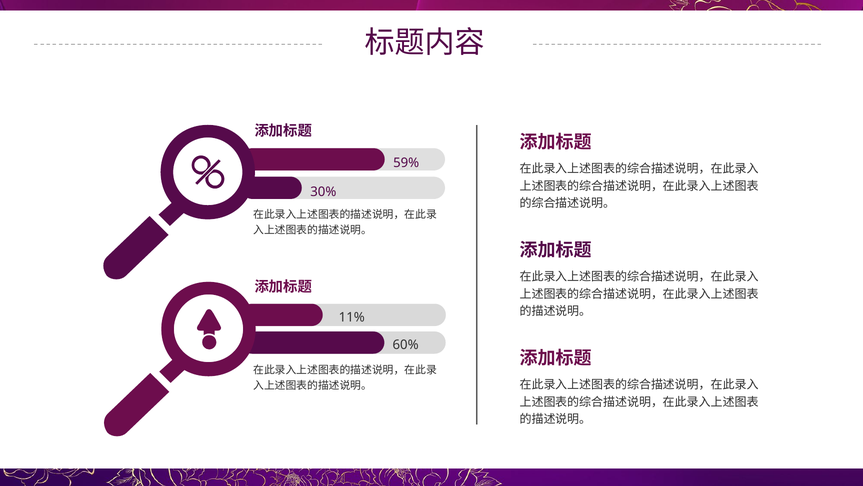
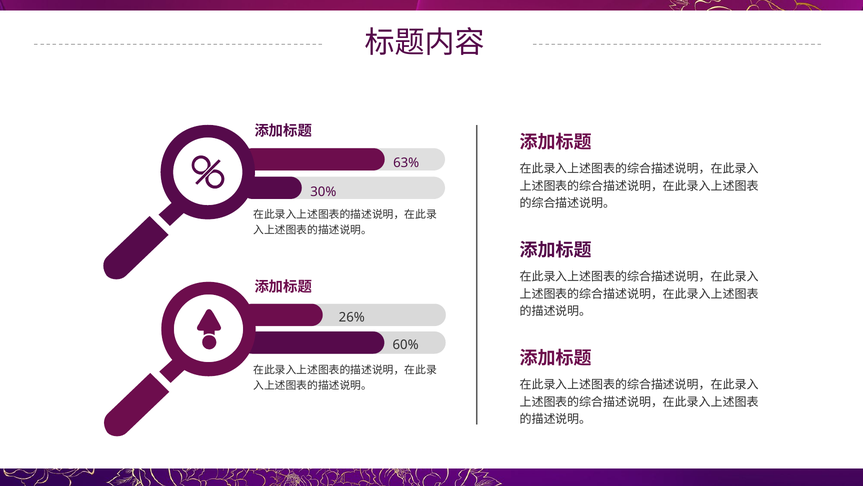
59%: 59% -> 63% (406, 162)
11%: 11% -> 26% (352, 317)
